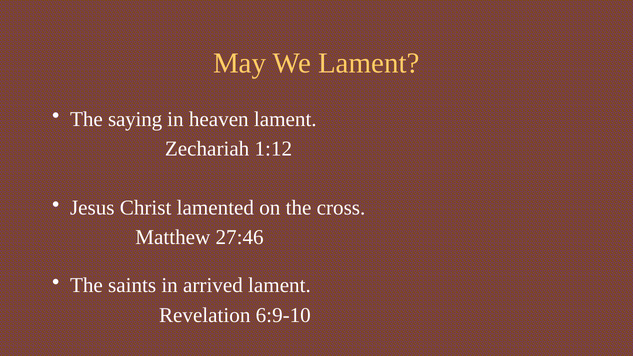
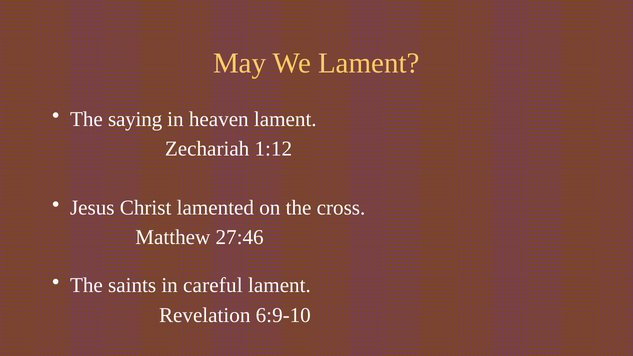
arrived: arrived -> careful (213, 286)
